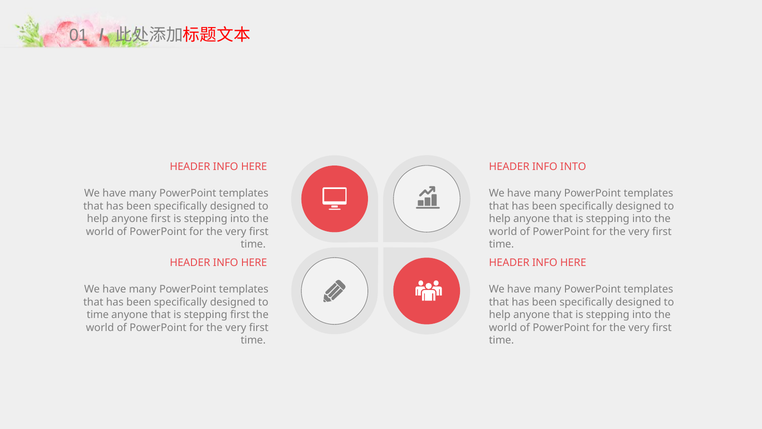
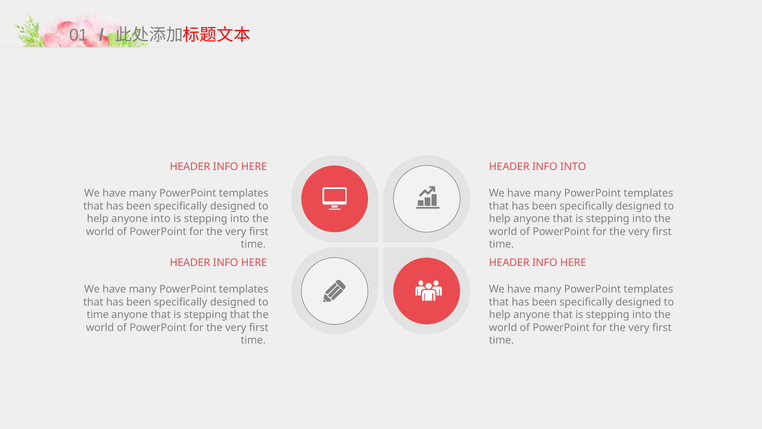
anyone first: first -> into (161, 219)
stepping first: first -> that (240, 315)
